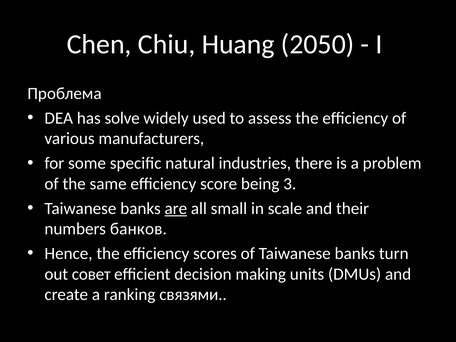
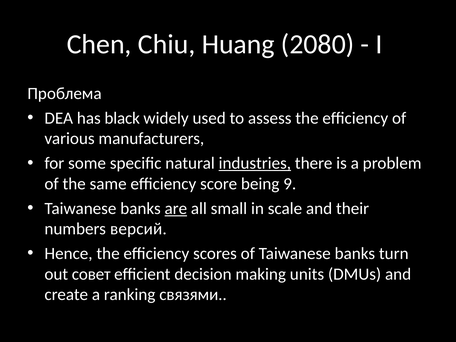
2050: 2050 -> 2080 (318, 44)
solve: solve -> black (122, 118)
industries underline: none -> present (255, 163)
3: 3 -> 9 (290, 184)
банков: банков -> версий (138, 229)
